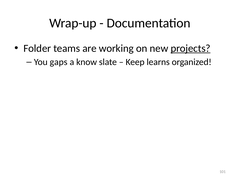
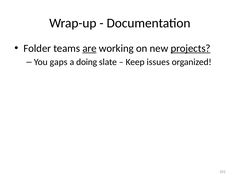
are underline: none -> present (90, 48)
know: know -> doing (87, 62)
learns: learns -> issues (158, 62)
